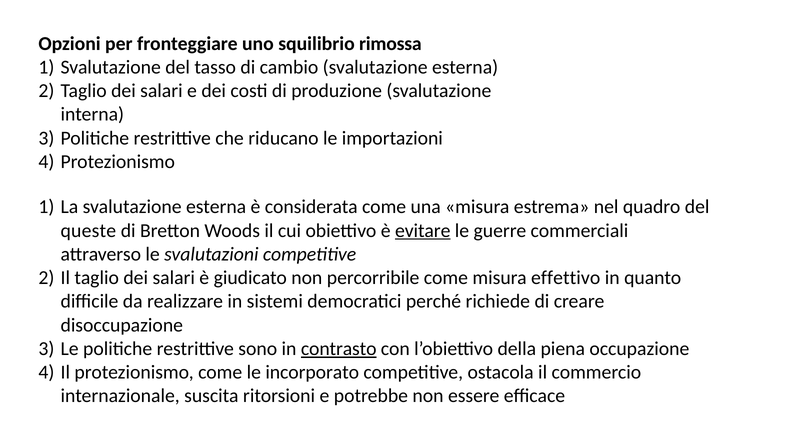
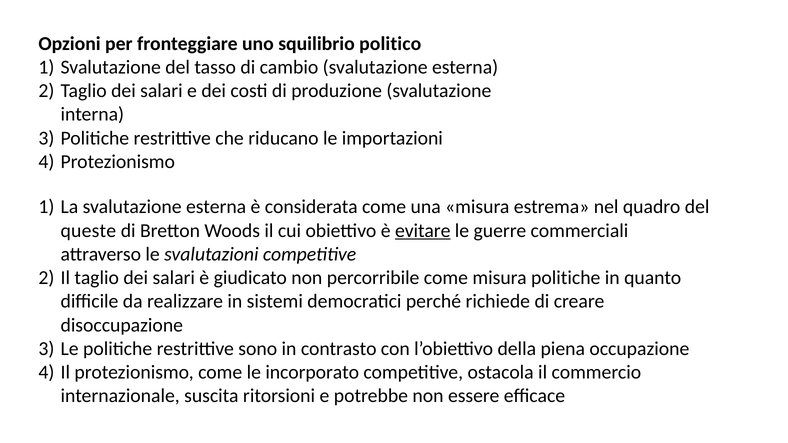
rimossa: rimossa -> politico (390, 44)
misura effettivo: effettivo -> politiche (566, 278)
contrasto underline: present -> none (339, 349)
